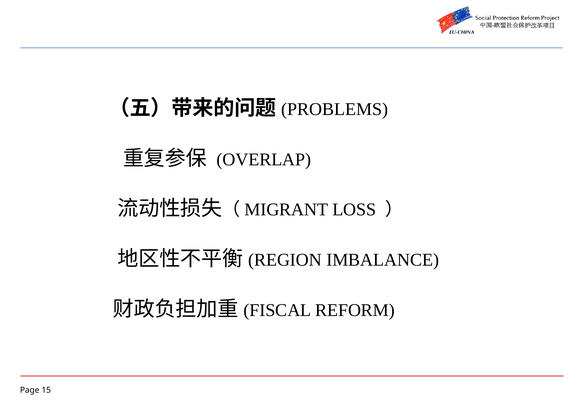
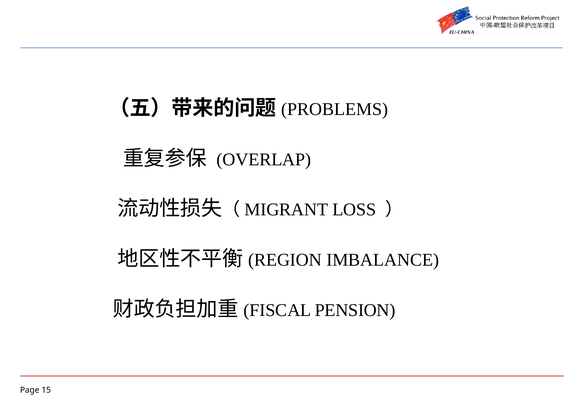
REFORM: REFORM -> PENSION (355, 311)
